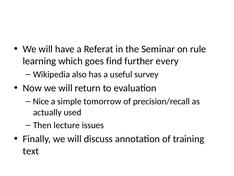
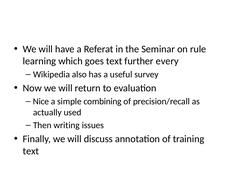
goes find: find -> text (114, 61)
tomorrow: tomorrow -> combining (103, 101)
lecture: lecture -> writing (67, 125)
